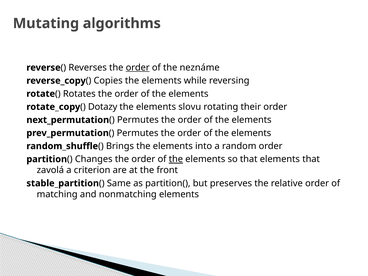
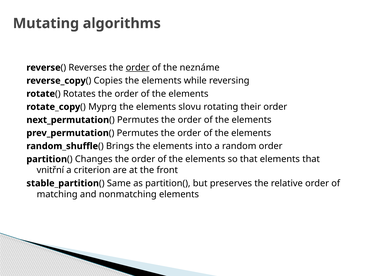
Dotazy: Dotazy -> Myprg (103, 107)
the underline: present -> none (176, 159)
zavolá: zavolá -> vnitřní (50, 170)
